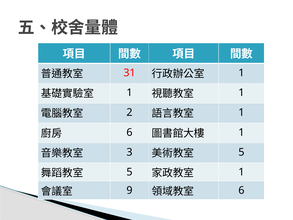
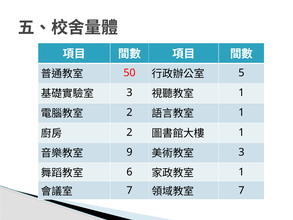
31: 31 -> 50 (129, 73)
1: 1 -> 5 (241, 73)
1: 1 -> 3 (129, 92)
6: 6 -> 2 (129, 132)
3: 3 -> 9 (129, 152)
5: 5 -> 3 (241, 152)
5: 5 -> 6 (129, 172)
9: 9 -> 7 (129, 190)
6: 6 -> 7 (241, 190)
